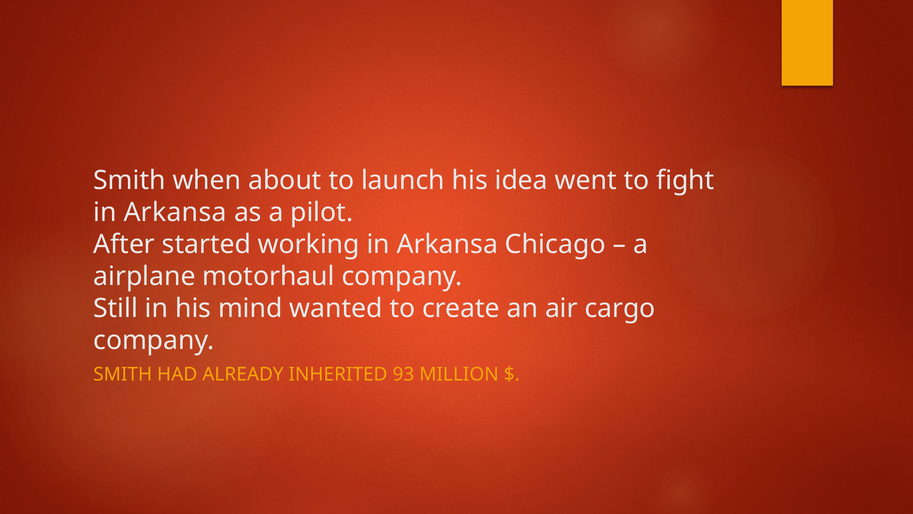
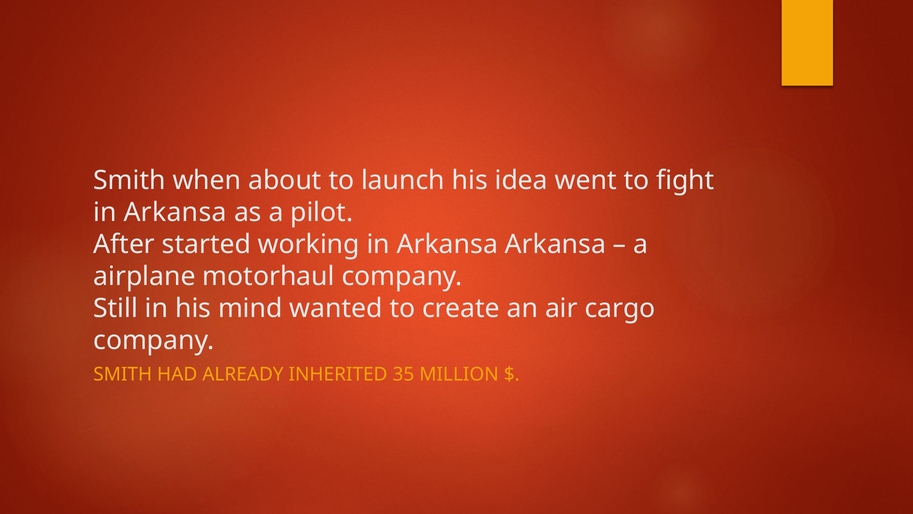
Arkansa Chicago: Chicago -> Arkansa (555, 244)
93: 93 -> 35 (403, 374)
